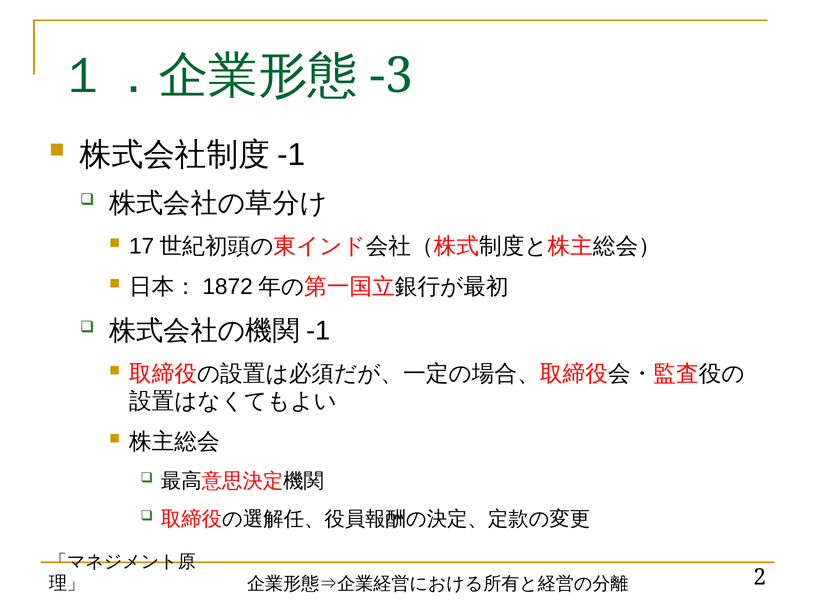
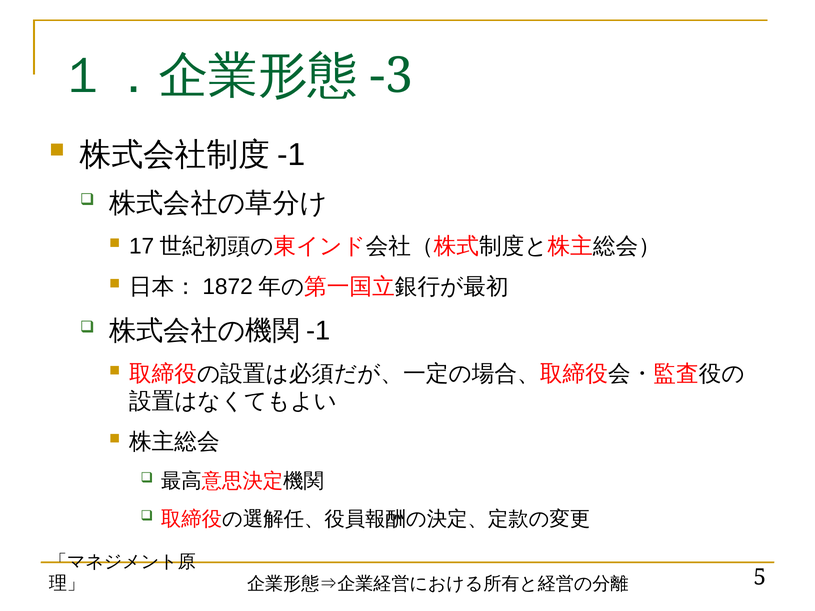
2: 2 -> 5 (760, 577)
